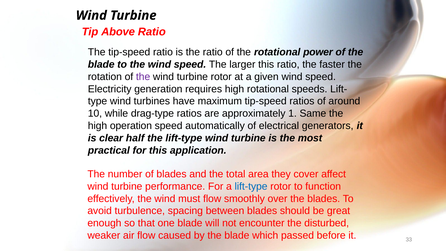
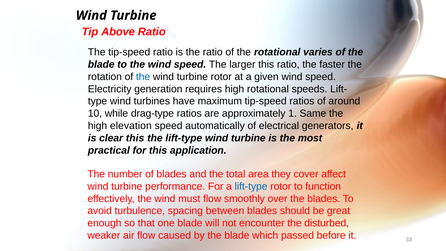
power: power -> varies (318, 52)
the colour: purple -> blue (143, 77)
operation: operation -> elevation (131, 126)
clear half: half -> this (135, 138)
